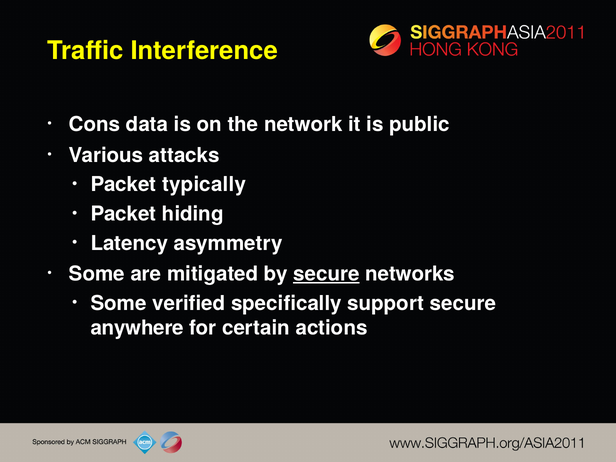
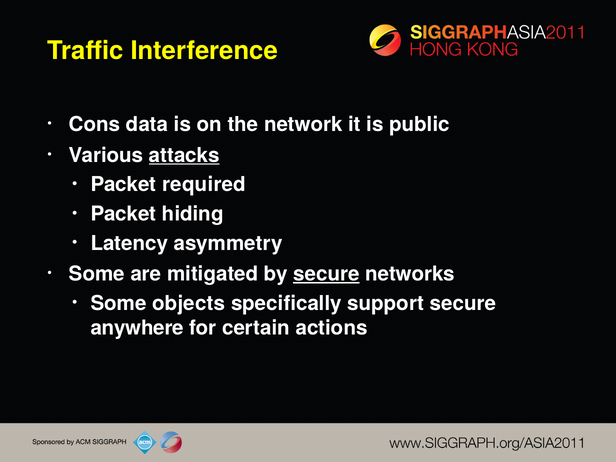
attacks underline: none -> present (184, 155)
typically: typically -> required (204, 185)
verified: verified -> objects (189, 303)
